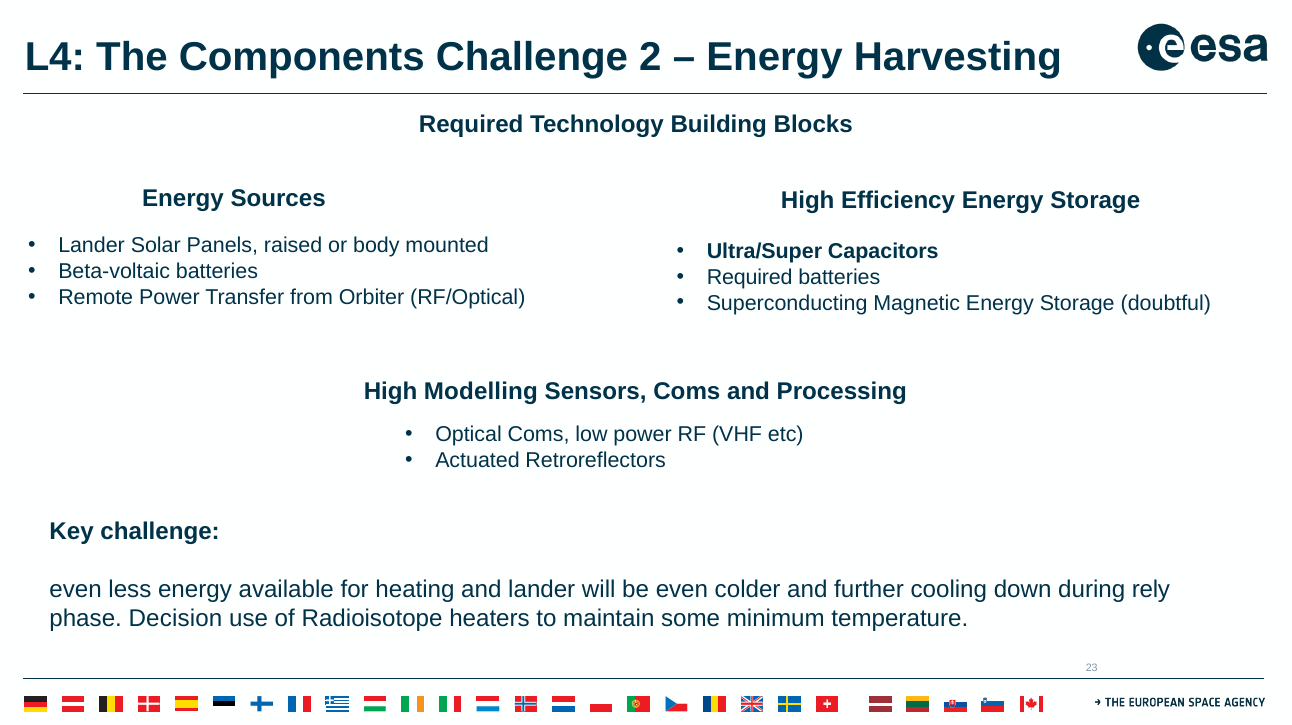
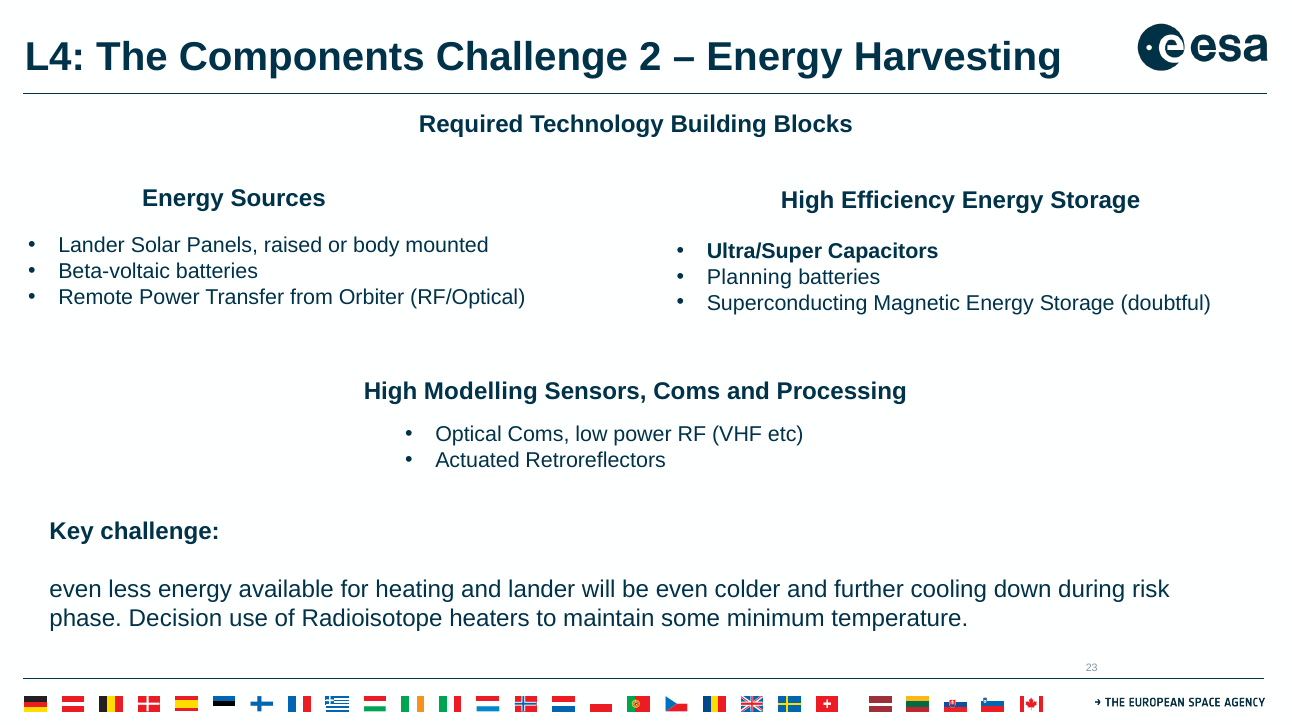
Required: Required -> Planning (749, 277)
rely: rely -> risk (1151, 589)
